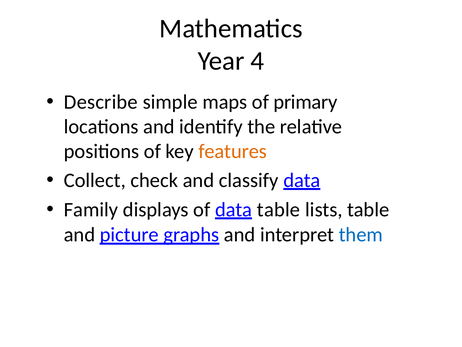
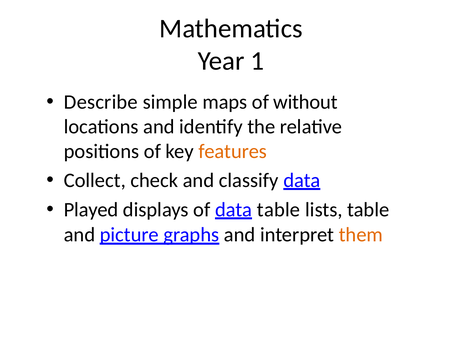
4: 4 -> 1 (257, 61)
primary: primary -> without (305, 102)
Family: Family -> Played (91, 209)
them colour: blue -> orange (361, 234)
